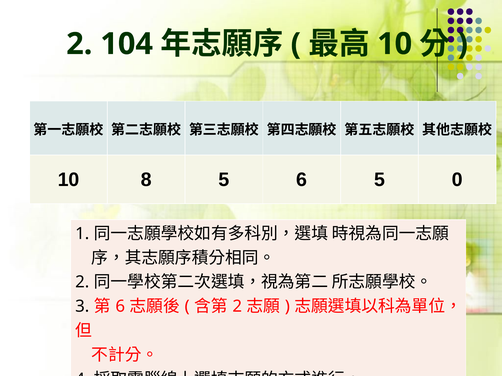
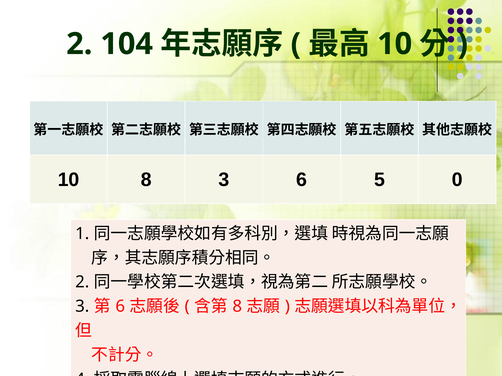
8 5: 5 -> 3 (224, 180)
2: 2 -> 8 (237, 307)
